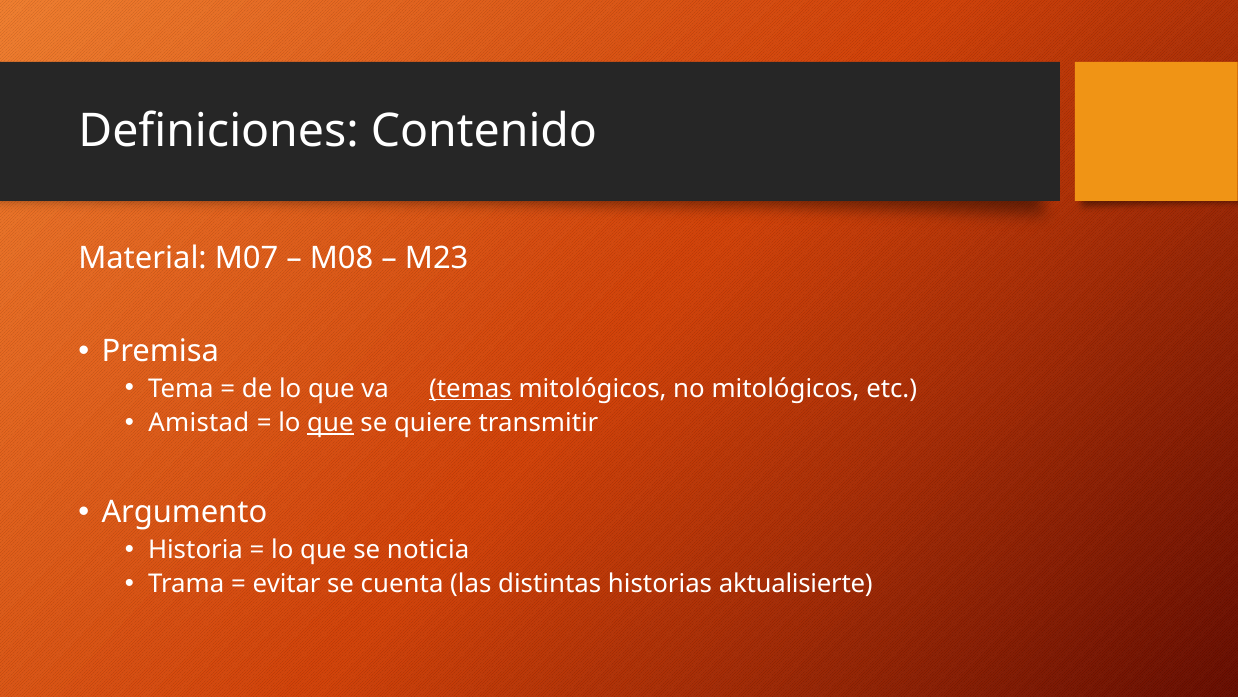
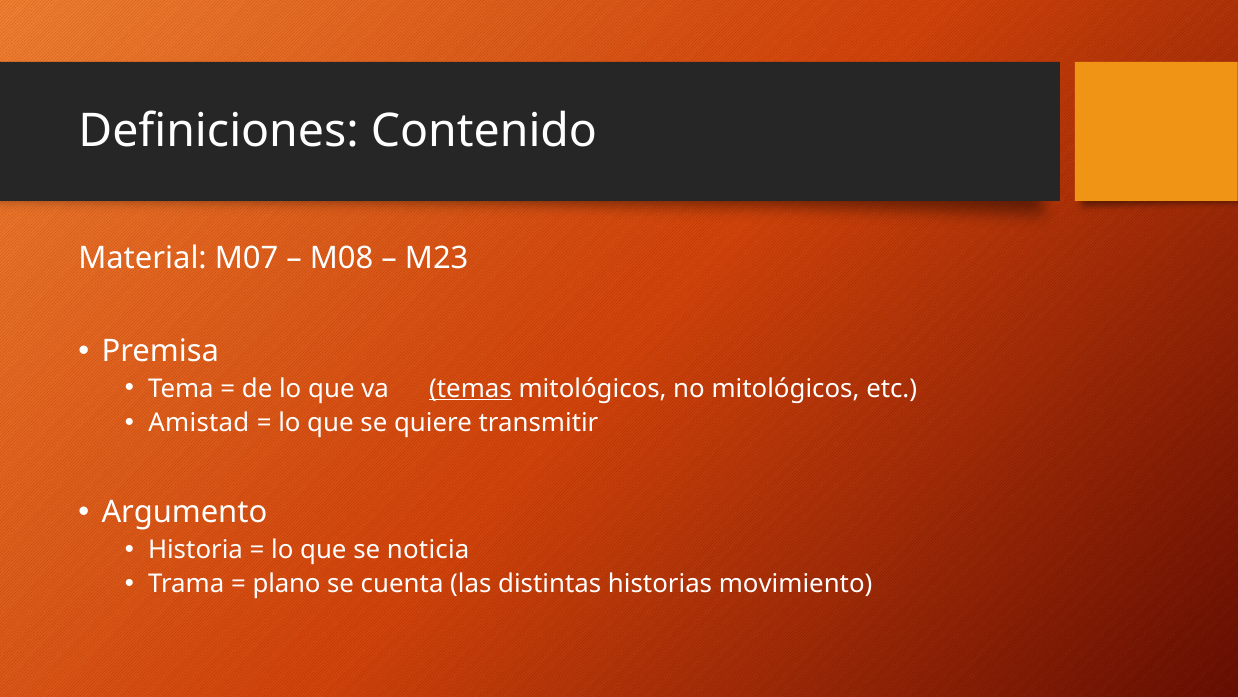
que underline: present -> none (330, 422)
evitar: evitar -> plano (287, 584)
aktualisierte: aktualisierte -> movimiento (796, 584)
